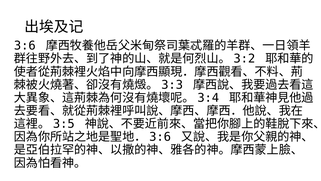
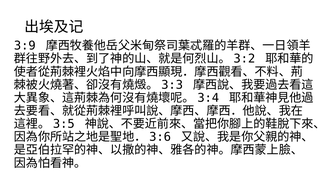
3:6: 3:6 -> 3:9 (25, 46)
